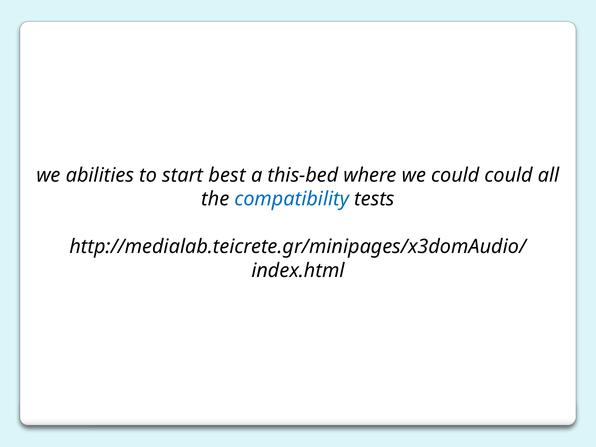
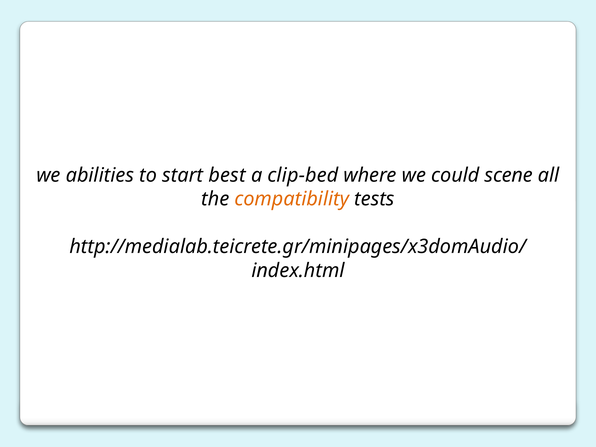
this-bed: this-bed -> clip-bed (303, 175)
could could: could -> scene (509, 175)
compatibility colour: blue -> orange (292, 199)
